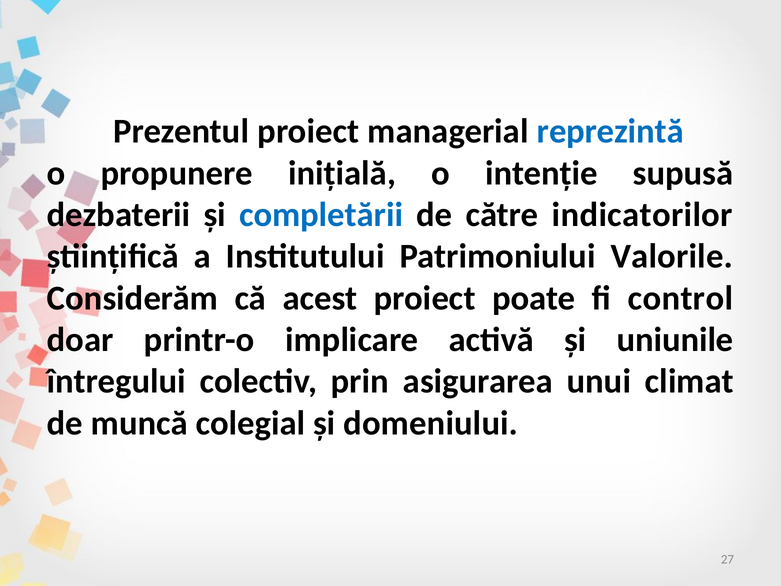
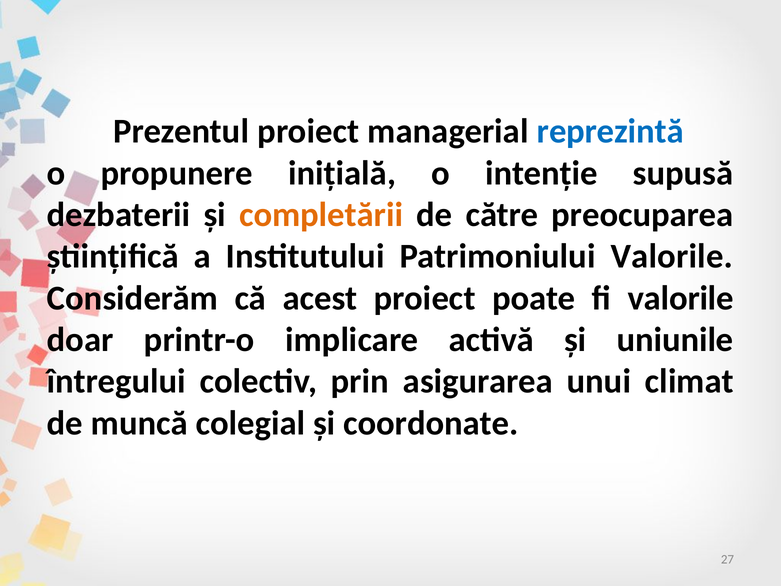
completării colour: blue -> orange (321, 215)
indicatorilor: indicatorilor -> preocuparea (642, 215)
fi control: control -> valorile (681, 298)
domeniului: domeniului -> coordonate (431, 423)
